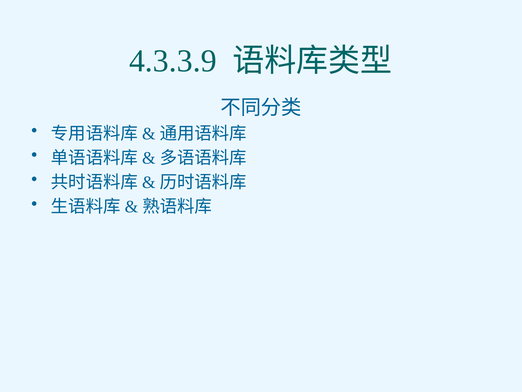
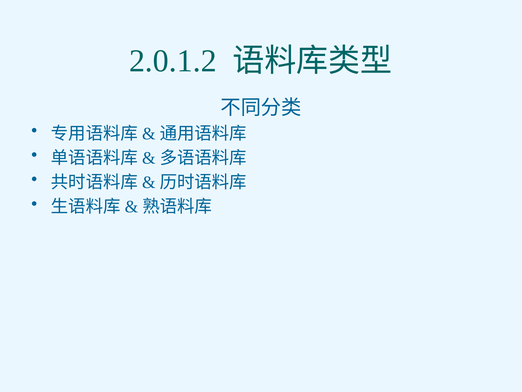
4.3.3.9: 4.3.3.9 -> 2.0.1.2 (173, 61)
